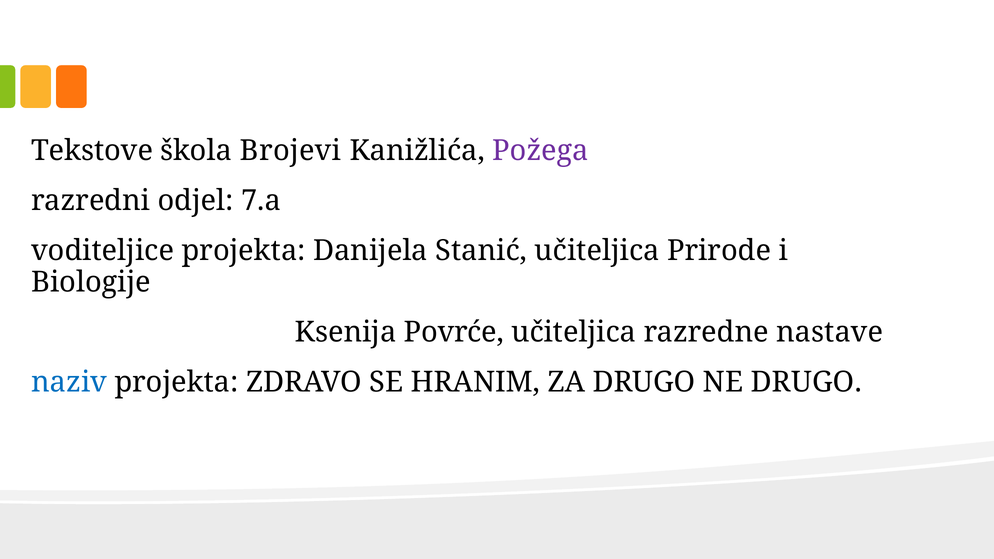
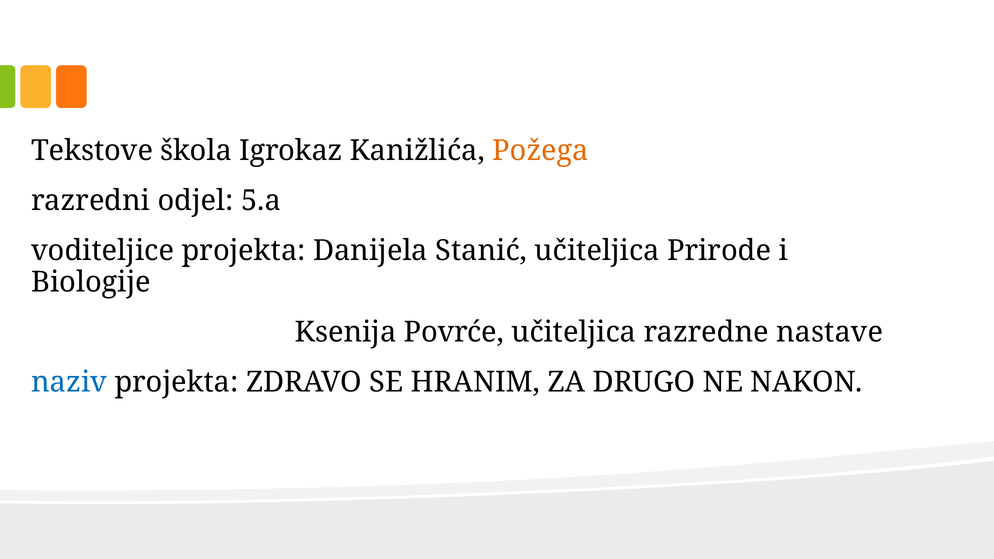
Brojevi: Brojevi -> Igrokaz (291, 151)
Požega colour: purple -> orange (541, 151)
7.a: 7.a -> 5.a (261, 201)
NE DRUGO: DRUGO -> NAKON (807, 382)
